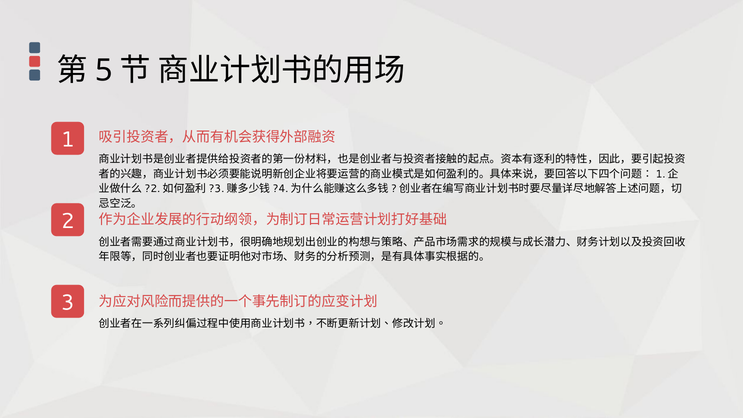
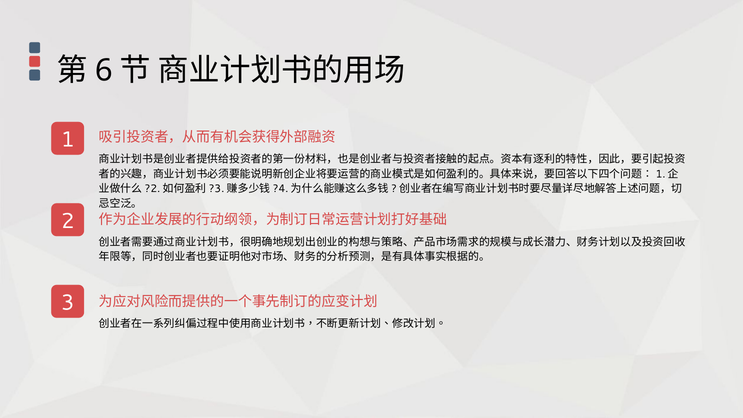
5: 5 -> 6 (104, 71)
